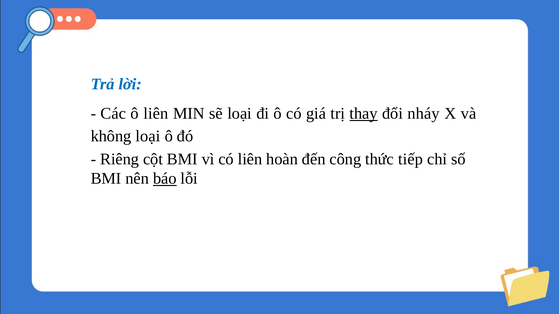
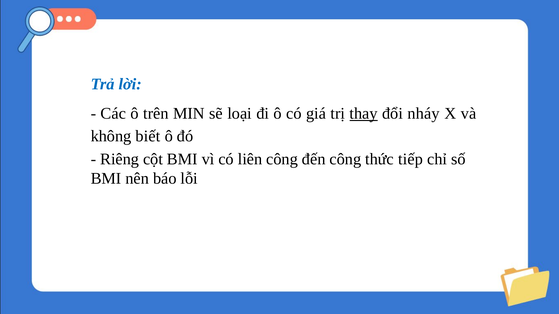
ô liên: liên -> trên (156, 114)
không loại: loại -> biết (148, 136)
liên hoàn: hoàn -> công (282, 159)
báo underline: present -> none (165, 179)
